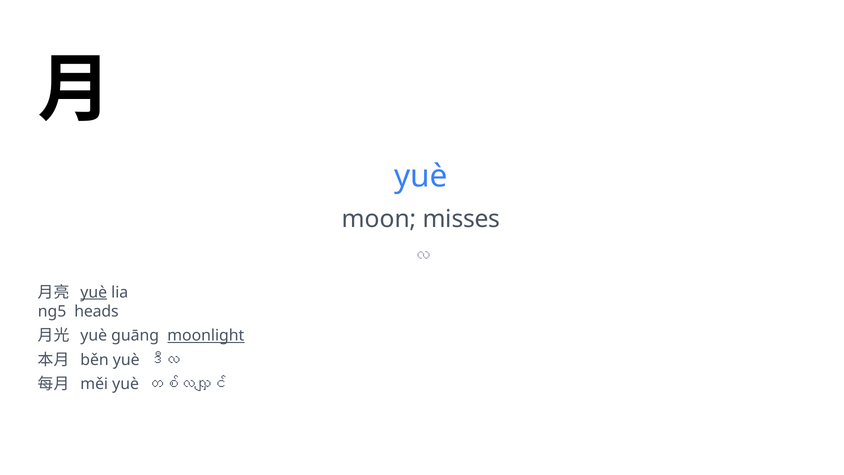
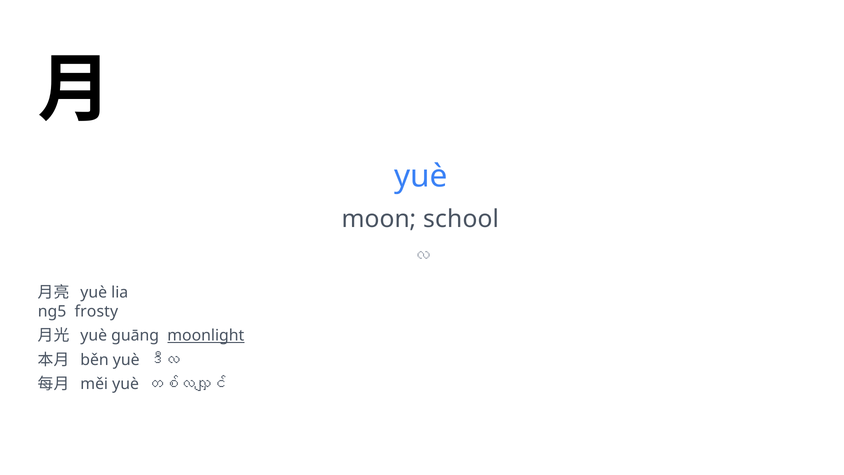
misses: misses -> school (461, 219)
yuè underline: present -> none (94, 292)
heads: heads -> frosty (96, 311)
